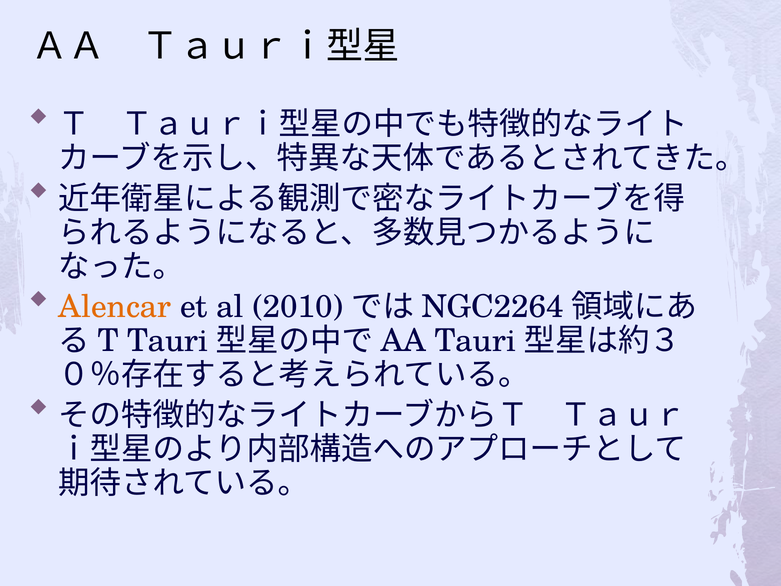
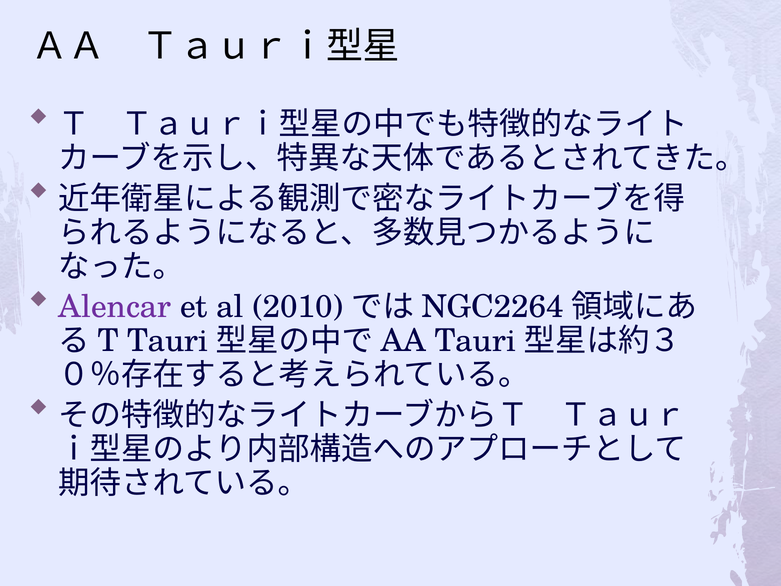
Alencar colour: orange -> purple (115, 307)
